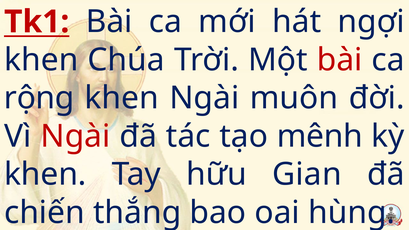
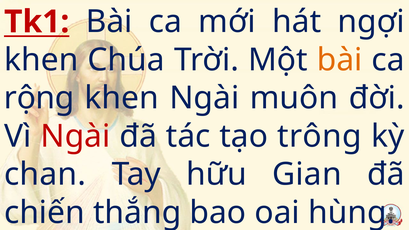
bài colour: red -> orange (340, 60)
mênh: mênh -> trông (320, 136)
khen: khen -> chan (45, 175)
